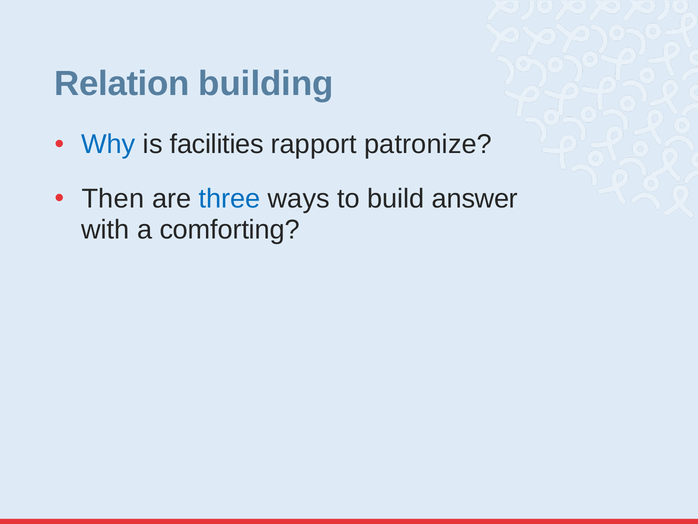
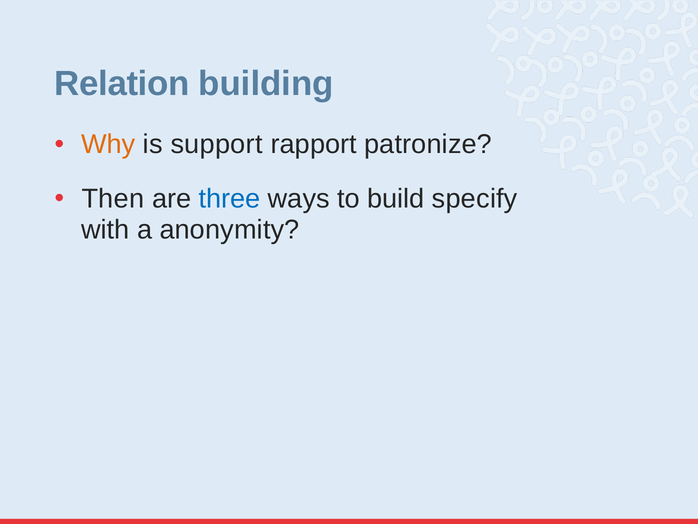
Why colour: blue -> orange (108, 144)
facilities: facilities -> support (217, 144)
answer: answer -> specify (475, 198)
comforting: comforting -> anonymity (230, 229)
